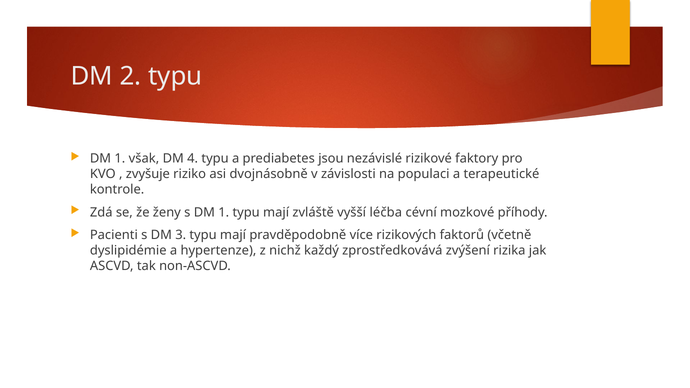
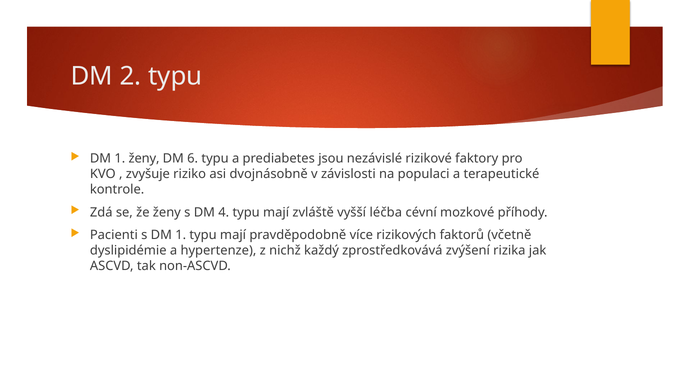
1 však: však -> ženy (144, 159)
4: 4 -> 6 (193, 159)
s DM 1: 1 -> 4 (224, 212)
s DM 3: 3 -> 1 (181, 235)
